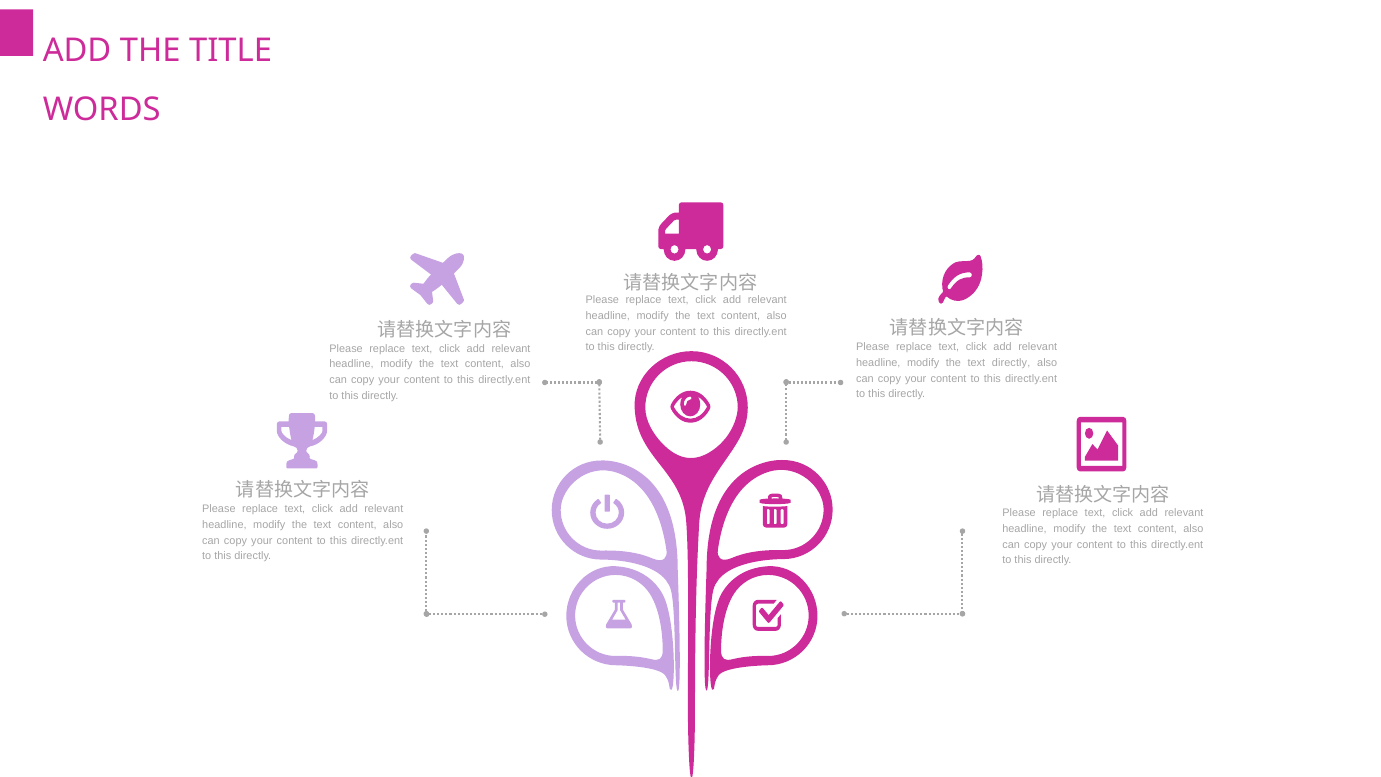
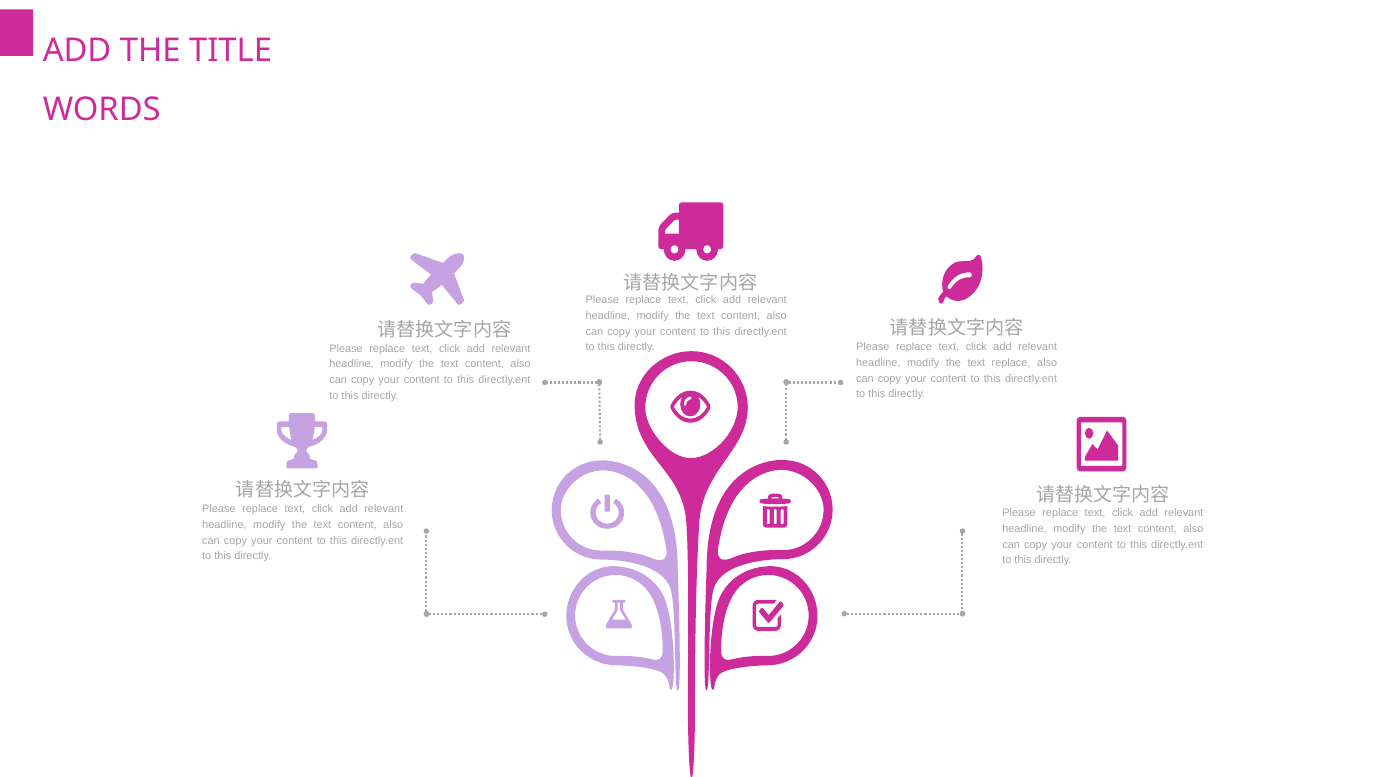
text directly: directly -> replace (1011, 363)
